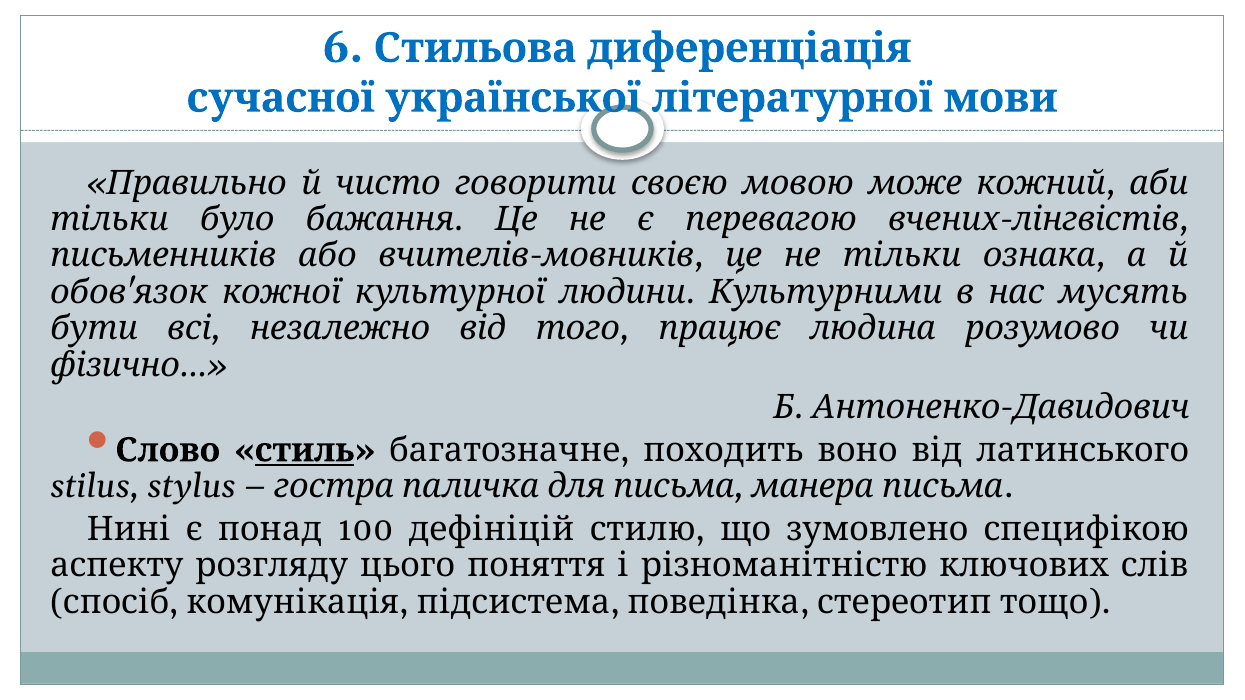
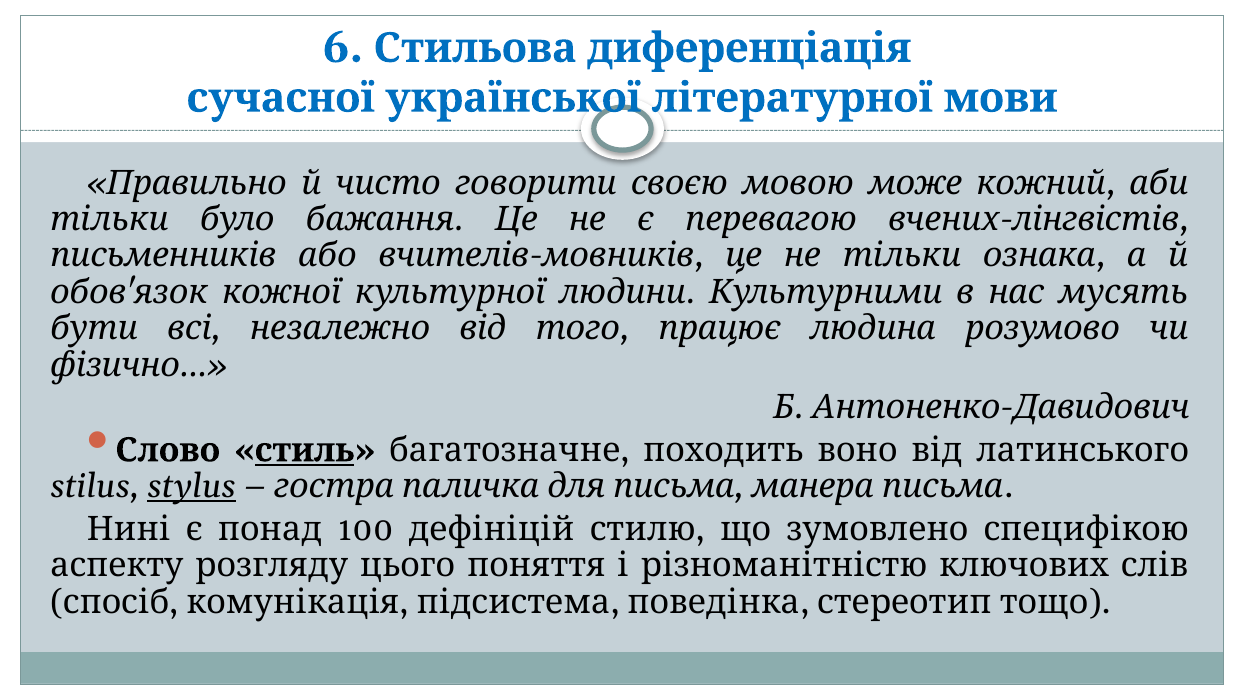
stylus underline: none -> present (192, 487)
